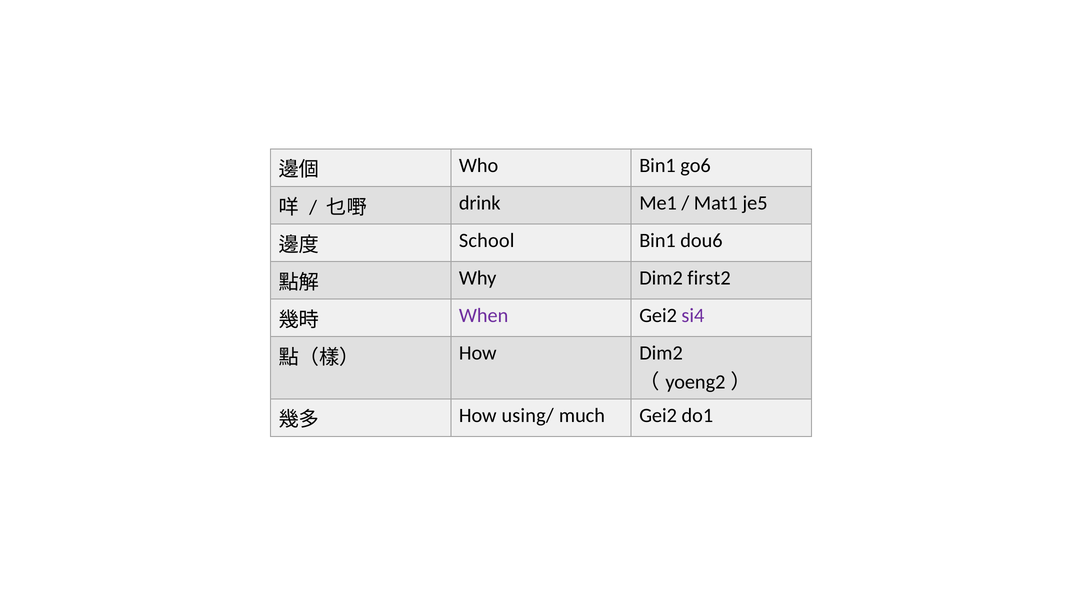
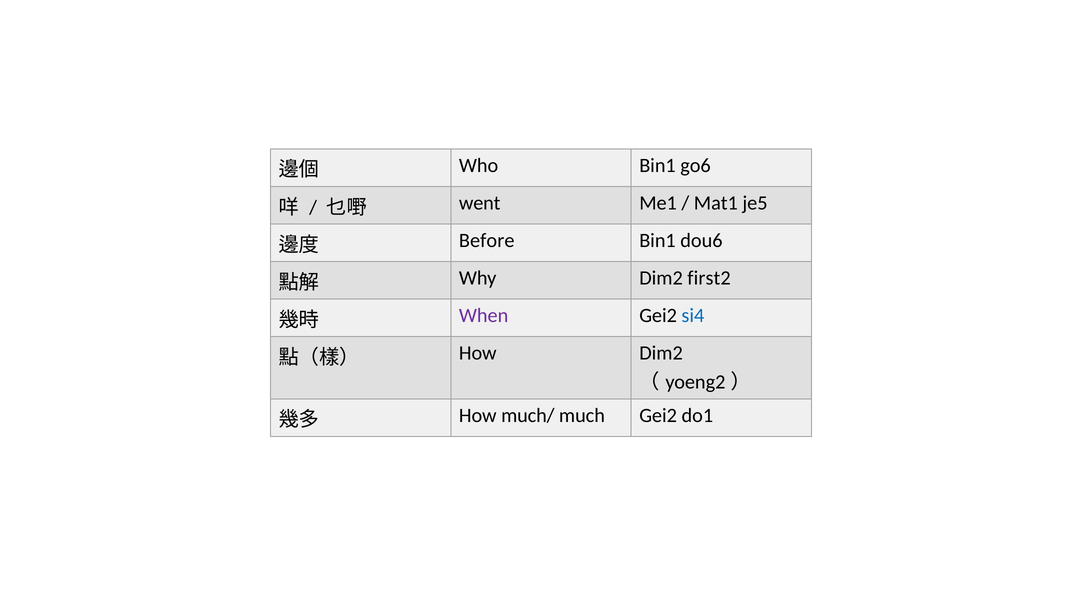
drink: drink -> went (480, 203)
School: School -> Before (487, 240)
si4 colour: purple -> blue (693, 316)
using/: using/ -> much/ (528, 415)
